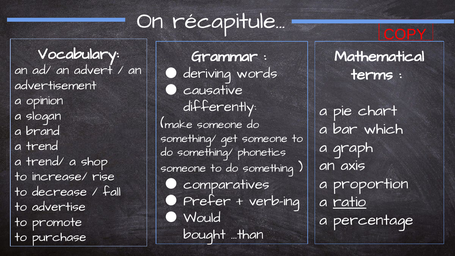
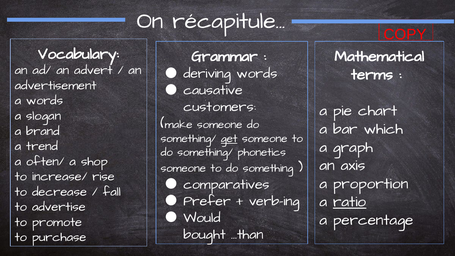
a opinion: opinion -> words (45, 100)
differently: differently -> customers (220, 107)
get underline: none -> present (229, 138)
trend/: trend/ -> often/ (45, 161)
